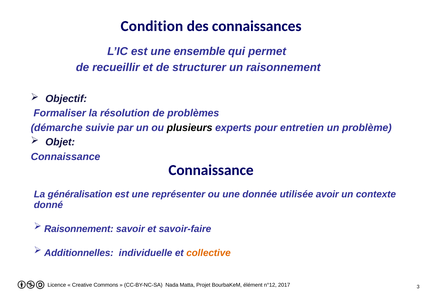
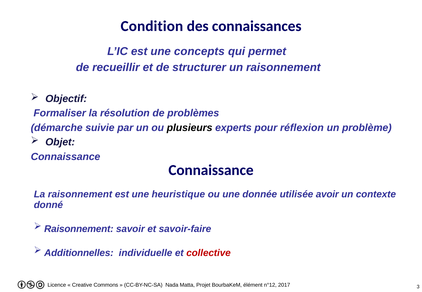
ensemble: ensemble -> concepts (199, 51)
entretien: entretien -> réflexion (302, 128)
La généralisation: généralisation -> raisonnement (80, 194)
représenter: représenter -> heuristique (178, 194)
collective colour: orange -> red (209, 253)
